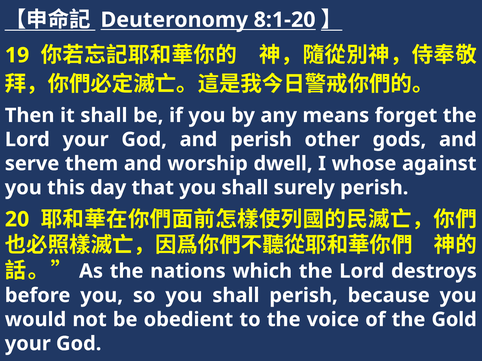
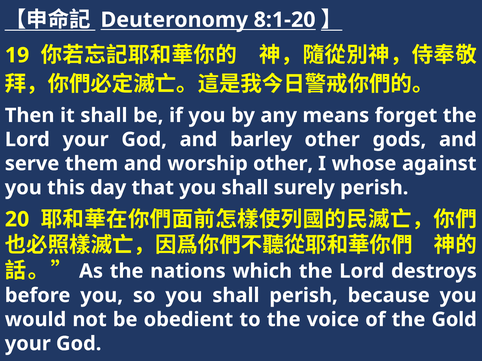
and perish: perish -> barley (261, 140)
worship dwell: dwell -> other (283, 164)
